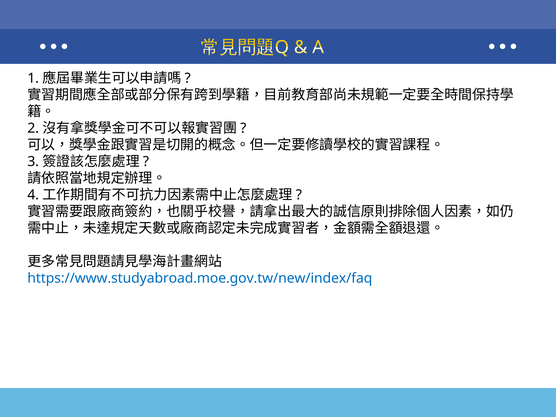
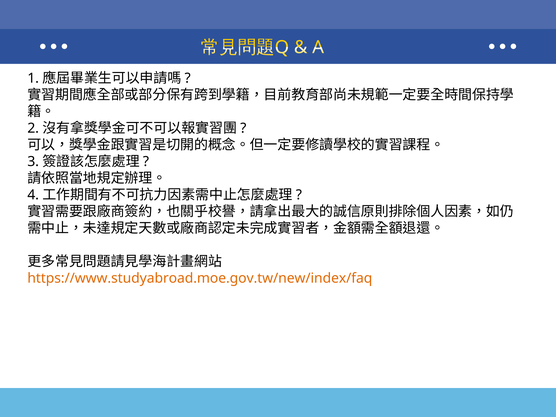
https://www.studyabroad.moe.gov.tw/new/index/faq colour: blue -> orange (200, 278)
